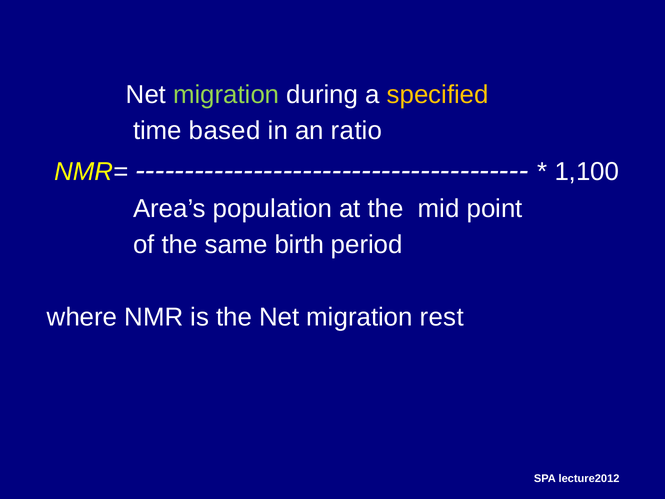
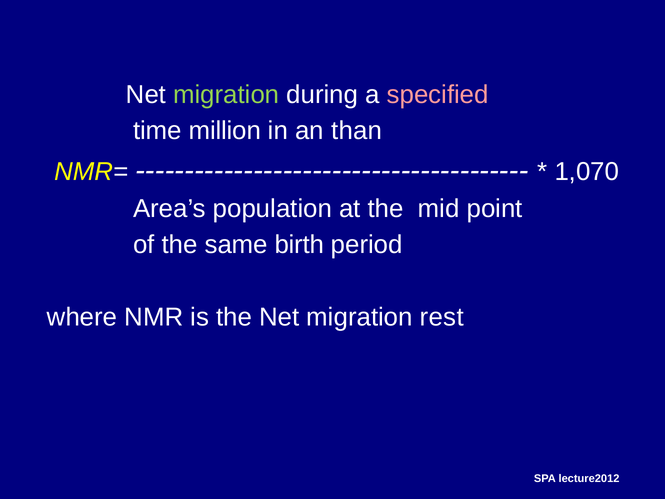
specified colour: yellow -> pink (438, 95)
based: based -> million (225, 131)
ratio: ratio -> than (357, 131)
1,100: 1,100 -> 1,070 (587, 171)
